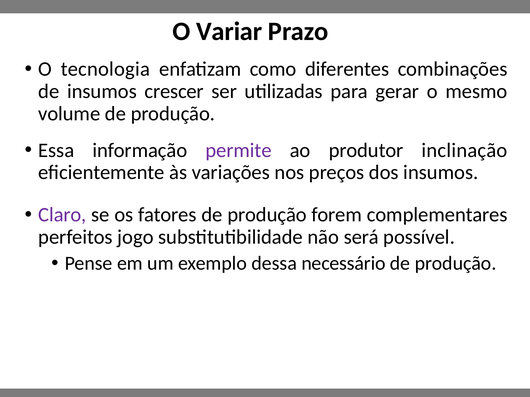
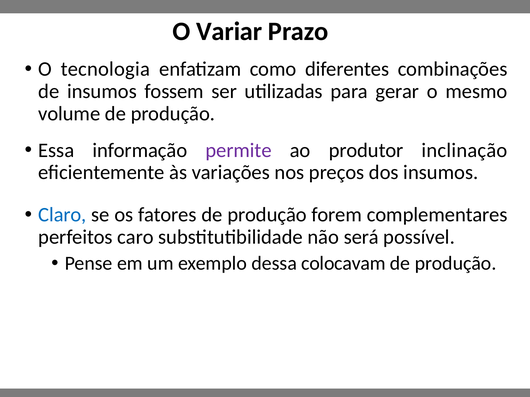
crescer: crescer -> fossem (174, 92)
Claro colour: purple -> blue (62, 215)
jogo: jogo -> caro (135, 237)
necessário: necessário -> colocavam (343, 264)
